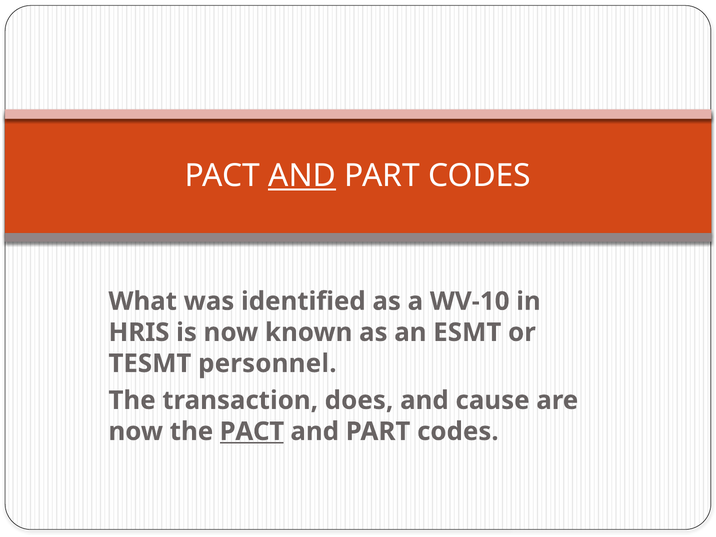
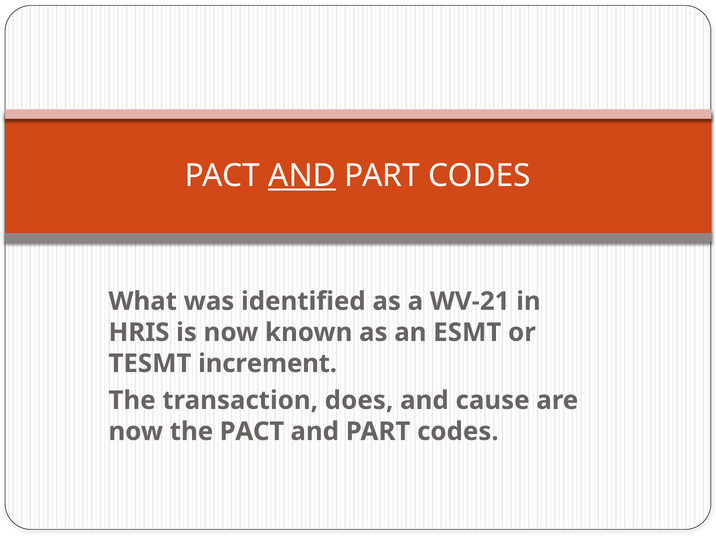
WV-10: WV-10 -> WV-21 (470, 301)
personnel: personnel -> increment (268, 364)
PACT underline: present -> none (252, 431)
